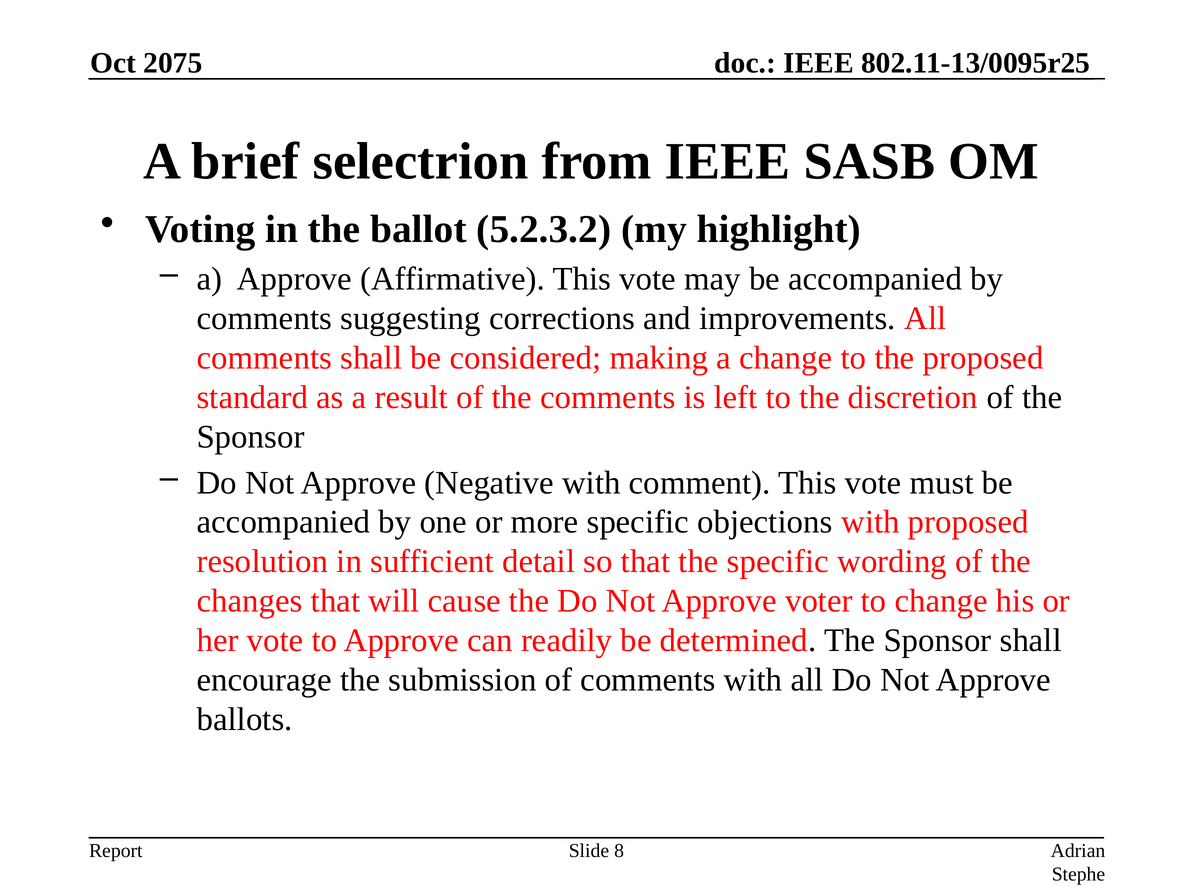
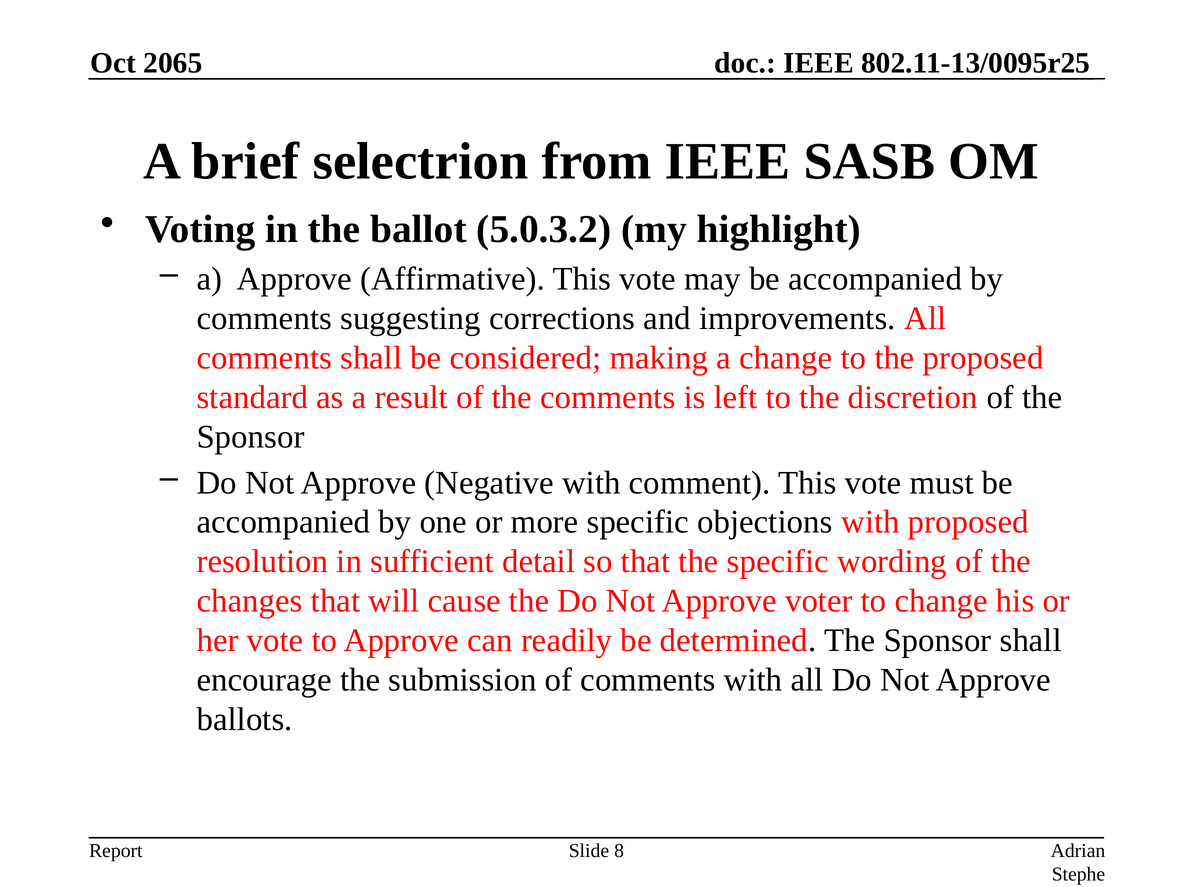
2075: 2075 -> 2065 (173, 63)
5.2.3.2: 5.2.3.2 -> 5.0.3.2 (544, 230)
